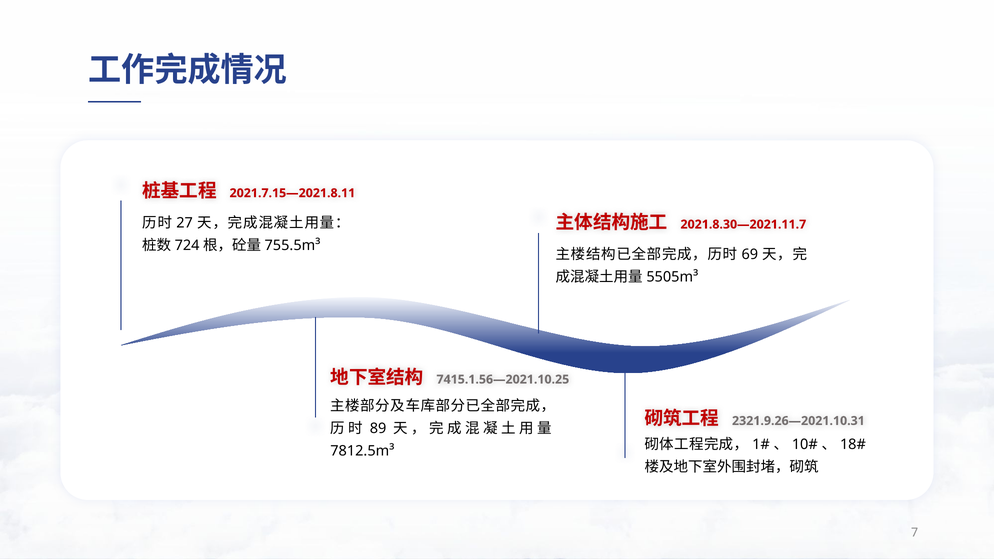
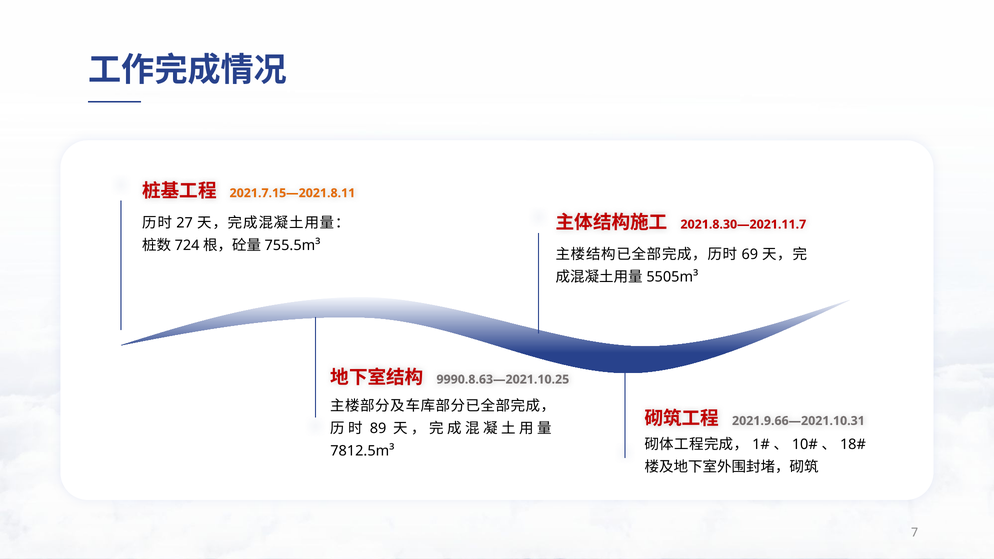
2021.7.15—2021.8.11 colour: red -> orange (292, 193)
7415.1.56—2021.10.25: 7415.1.56—2021.10.25 -> 9990.8.63—2021.10.25 (503, 380)
2321.9.26—2021.10.31: 2321.9.26—2021.10.31 -> 2021.9.66—2021.10.31 (798, 421)
